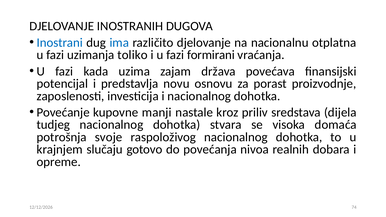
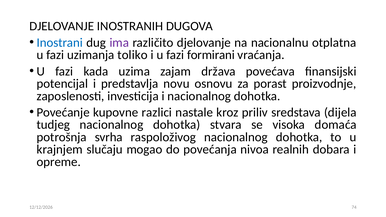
ima colour: blue -> purple (119, 43)
manji: manji -> razlici (157, 112)
svoje: svoje -> svrha (109, 137)
gotovo: gotovo -> mogao (144, 150)
